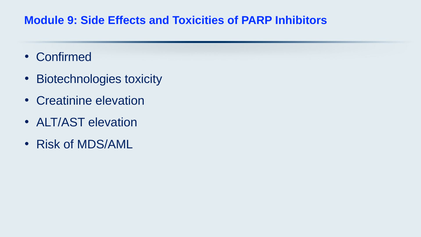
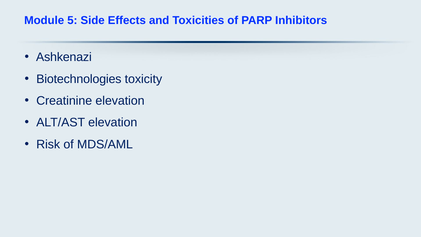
9: 9 -> 5 (72, 21)
Confirmed: Confirmed -> Ashkenazi (64, 57)
